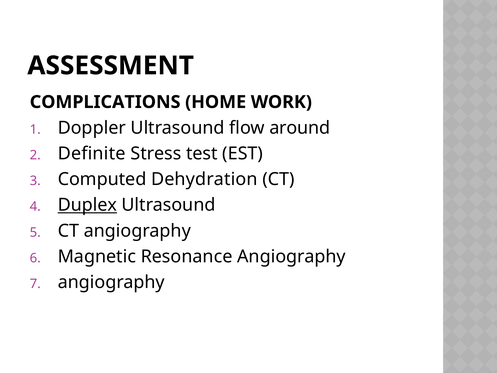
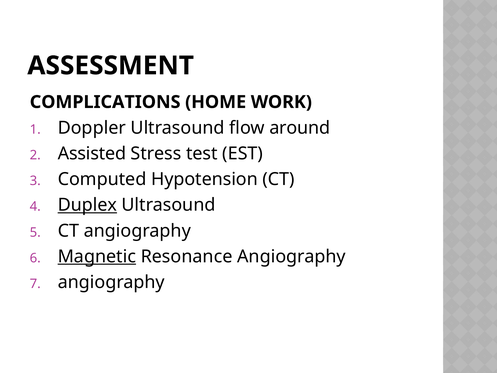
Definite: Definite -> Assisted (92, 153)
Dehydration: Dehydration -> Hypotension (205, 179)
Magnetic underline: none -> present (97, 256)
